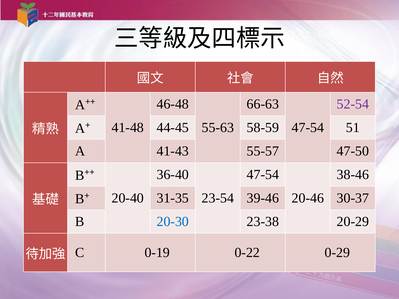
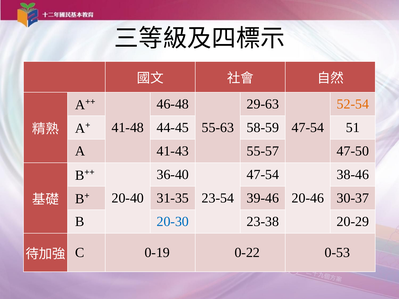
66-63: 66-63 -> 29-63 (263, 104)
52-54 colour: purple -> orange (353, 104)
0-29: 0-29 -> 0-53 (337, 253)
